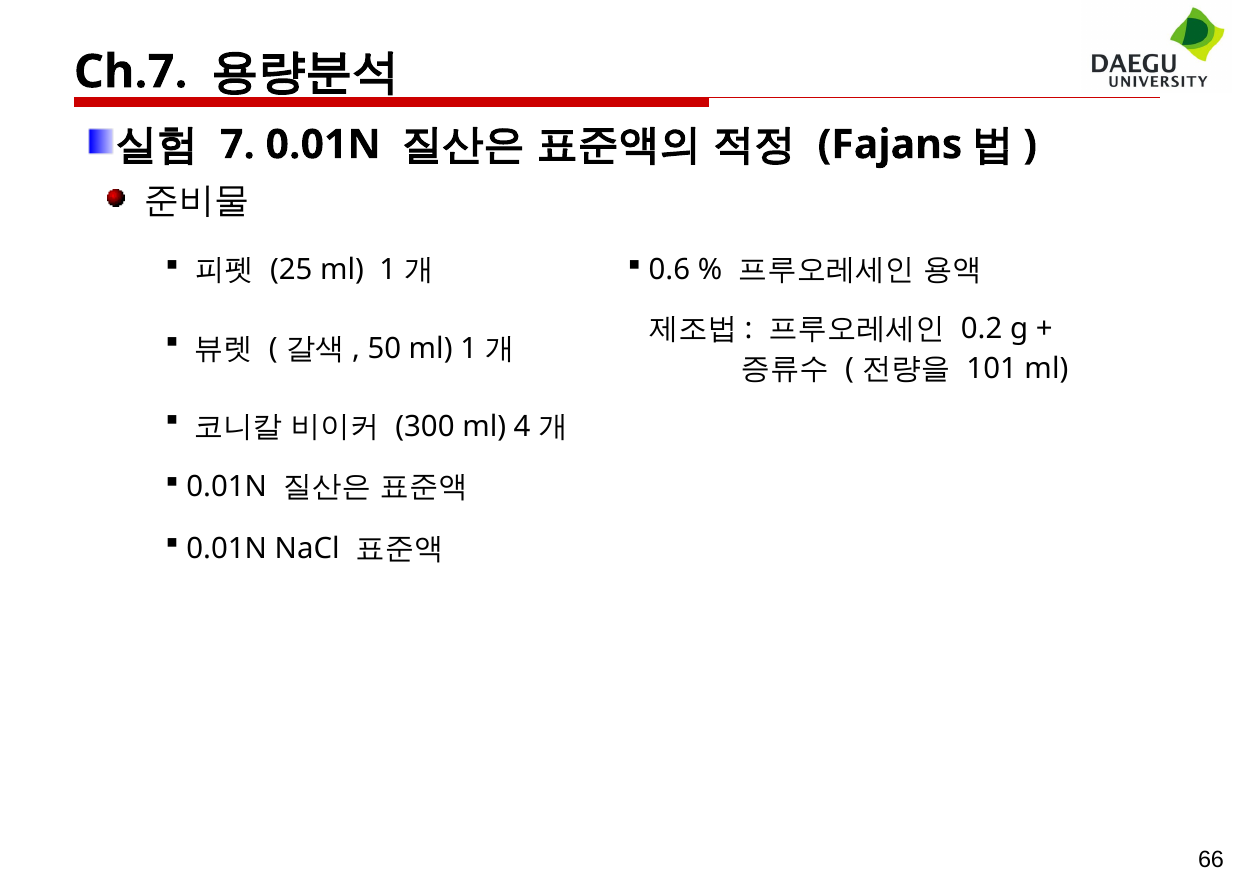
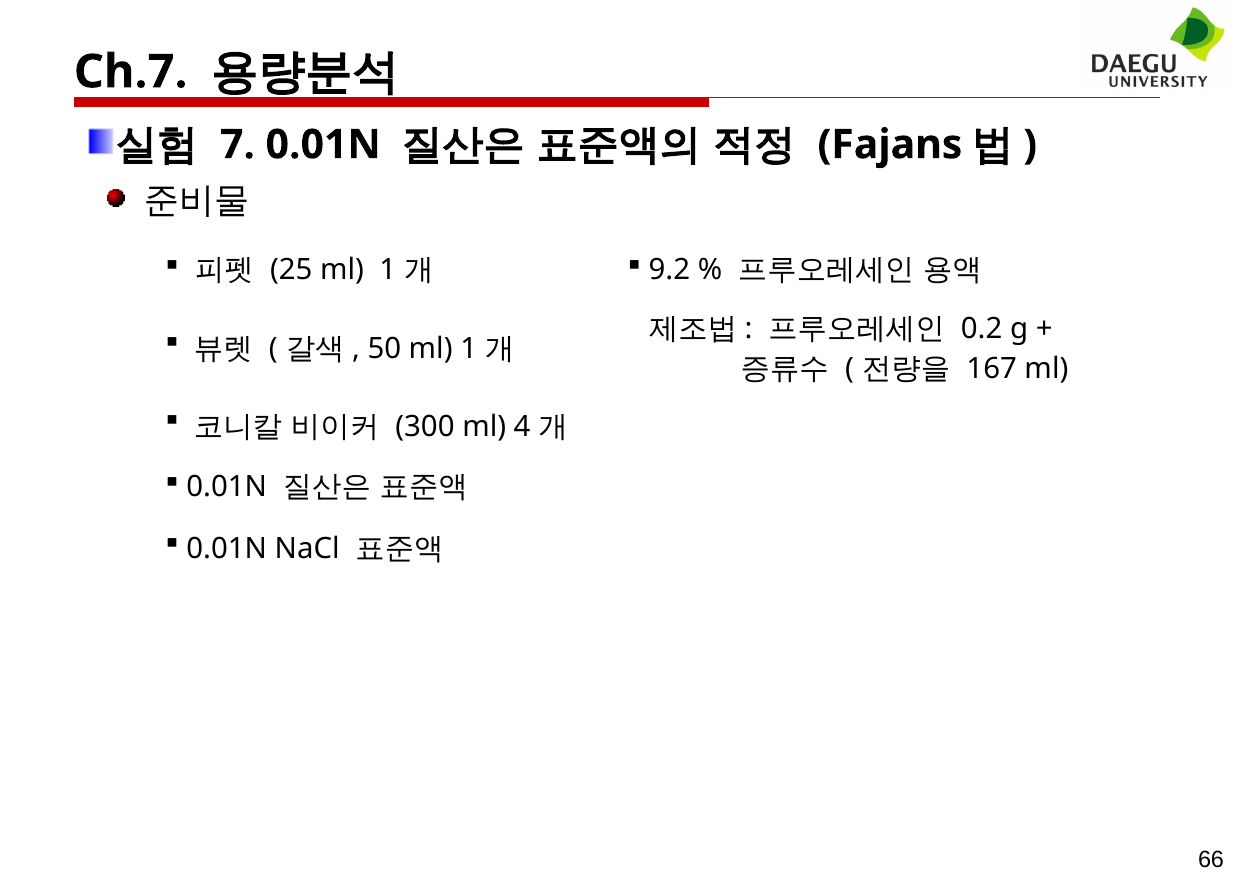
0.6: 0.6 -> 9.2 (669, 270)
101: 101 -> 167 (992, 369)
